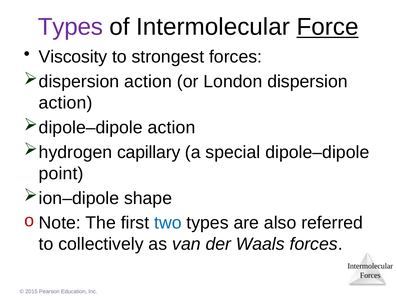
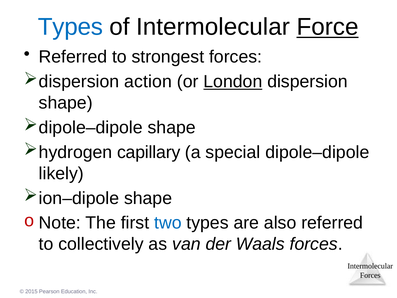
Types colour: purple -> blue (70, 27)
Viscosity: Viscosity -> Referred (73, 57)
London underline: none -> present (233, 82)
action: action -> shape (66, 103)
action: action -> shape (172, 127)
point: point -> likely (61, 173)
